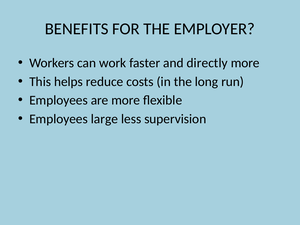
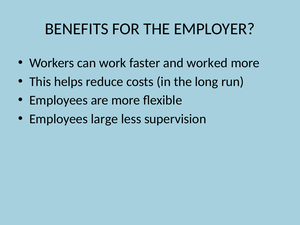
directly: directly -> worked (207, 63)
